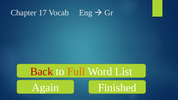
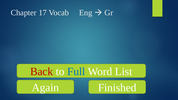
Full colour: orange -> blue (76, 72)
